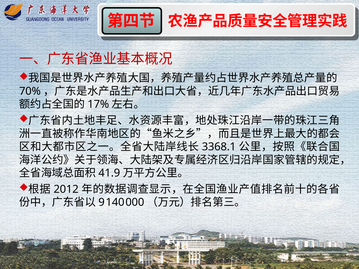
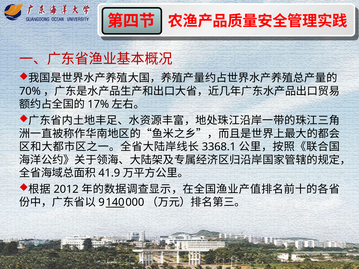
140 underline: none -> present (115, 203)
